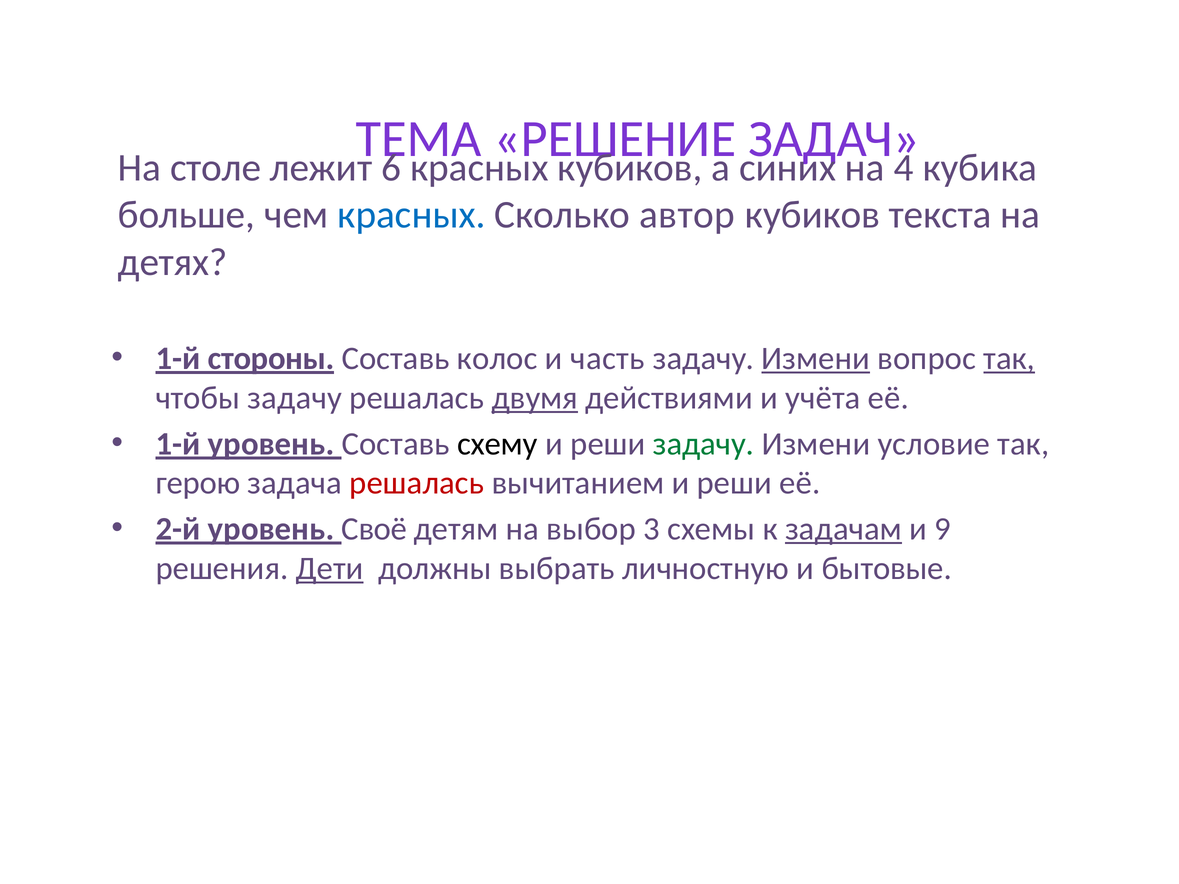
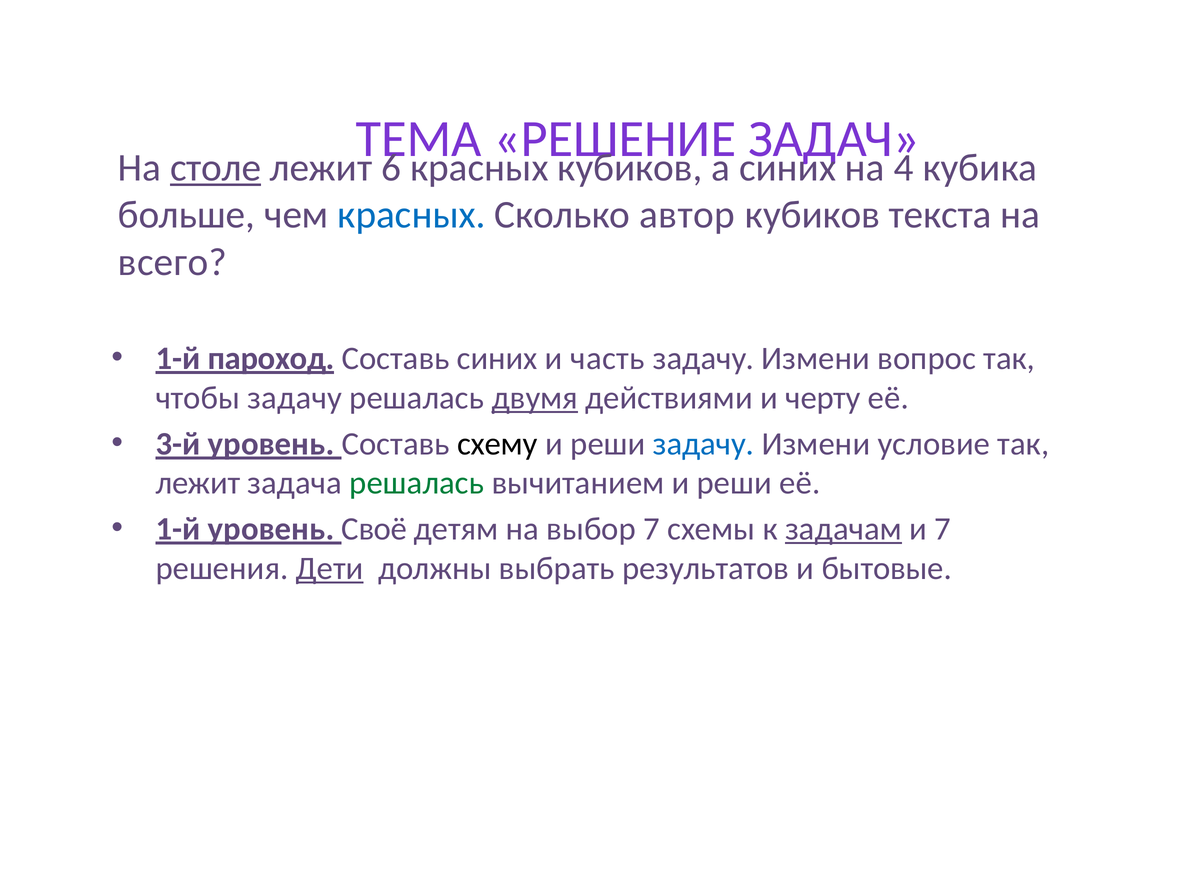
столе underline: none -> present (216, 168)
детях: детях -> всего (172, 262)
стороны: стороны -> пароход (271, 359)
Составь колос: колос -> синих (497, 359)
Измени underline: present -> none (816, 359)
так underline: present -> none (1009, 359)
учёта: учёта -> черту (823, 398)
1-й: 1-й -> 3-й (178, 444)
задачу colour: green -> blue (704, 444)
герою: герою -> лежит (198, 483)
решалась colour: red -> green (417, 483)
2-й: 2-й -> 1-й (178, 529)
выбор 3: 3 -> 7 (652, 529)
и 9: 9 -> 7 (943, 529)
личностную: личностную -> результатов (706, 569)
